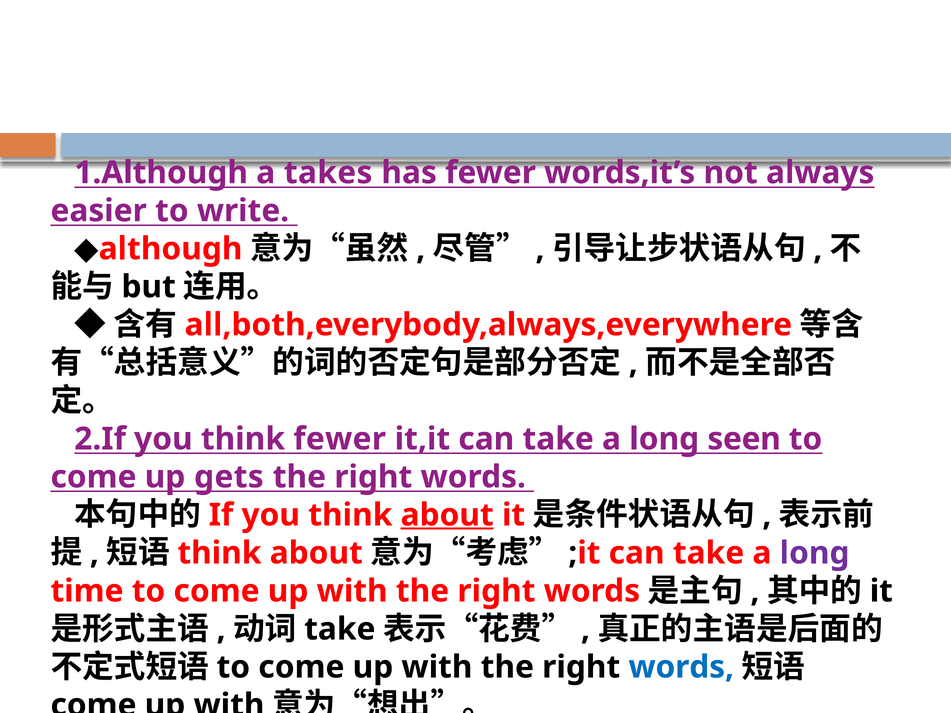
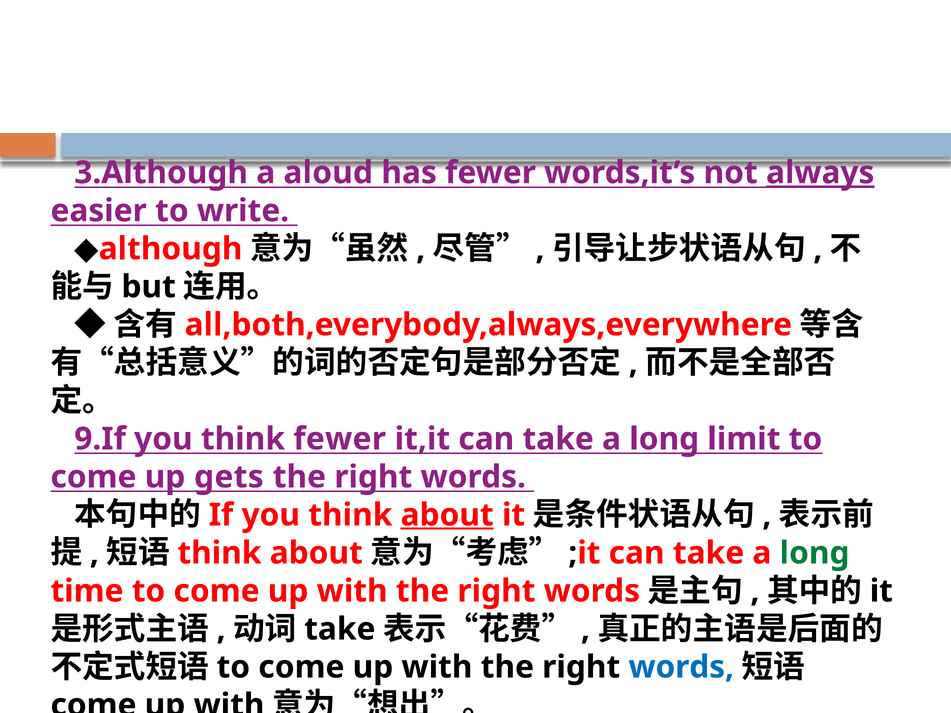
1.Although: 1.Although -> 3.Although (161, 173)
takes: takes -> aloud (328, 173)
always underline: none -> present (820, 173)
2.If: 2.If -> 9.If (100, 439)
seen: seen -> limit (744, 439)
long colour: purple -> green (815, 553)
